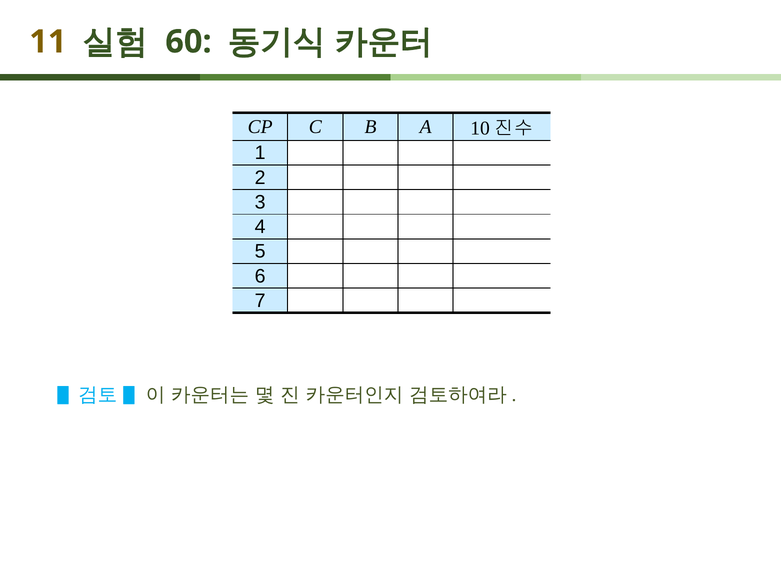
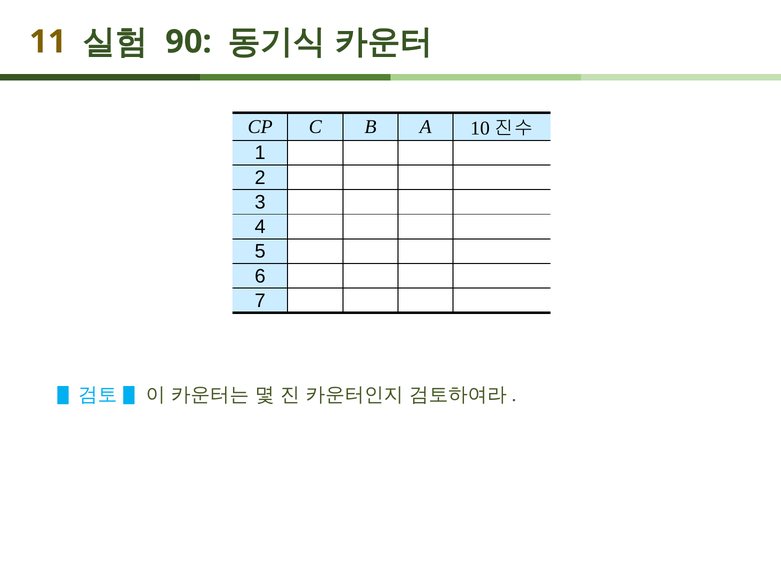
60: 60 -> 90 (188, 42)
